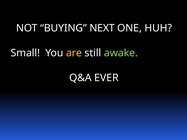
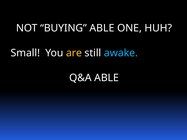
BUYING NEXT: NEXT -> ABLE (102, 28)
awake colour: light green -> light blue (121, 53)
Q&A EVER: EVER -> ABLE (107, 78)
